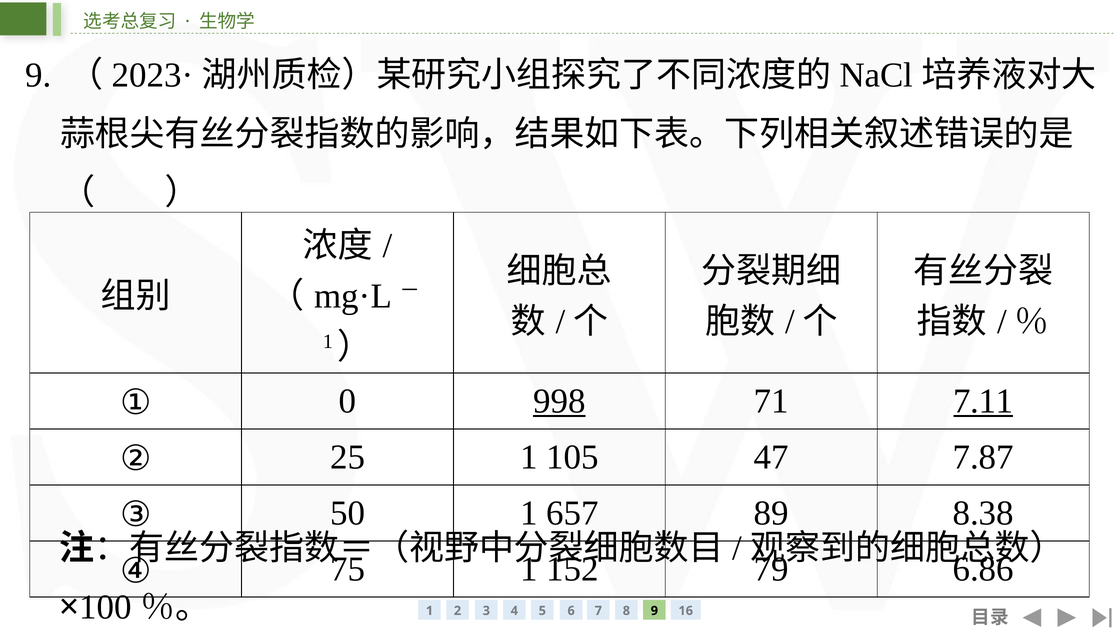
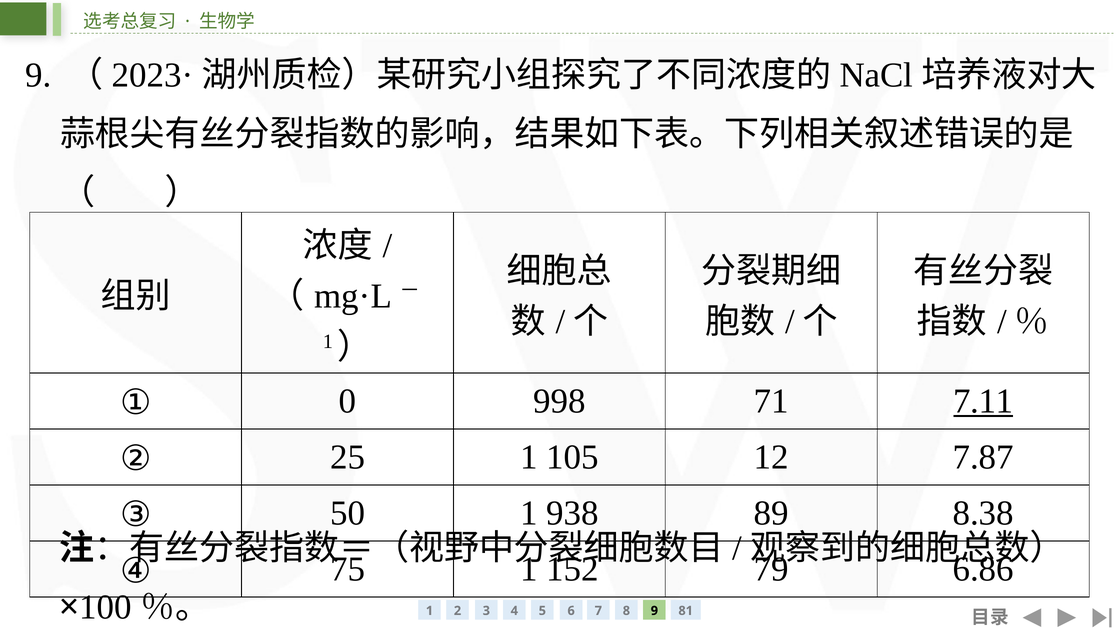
998 underline: present -> none (559, 401)
47: 47 -> 12 (771, 457)
657: 657 -> 938 (573, 513)
16: 16 -> 81 (686, 610)
